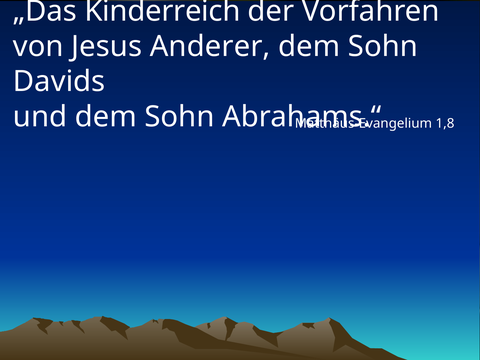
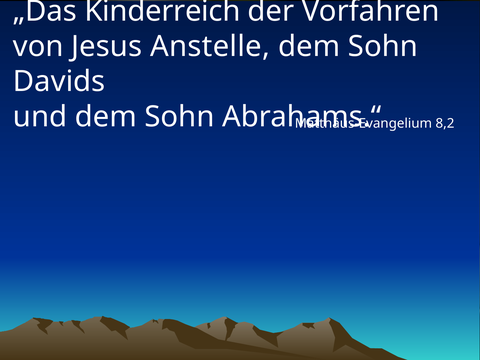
Anderer: Anderer -> Anstelle (210, 46)
1,8: 1,8 -> 8,2 (445, 123)
